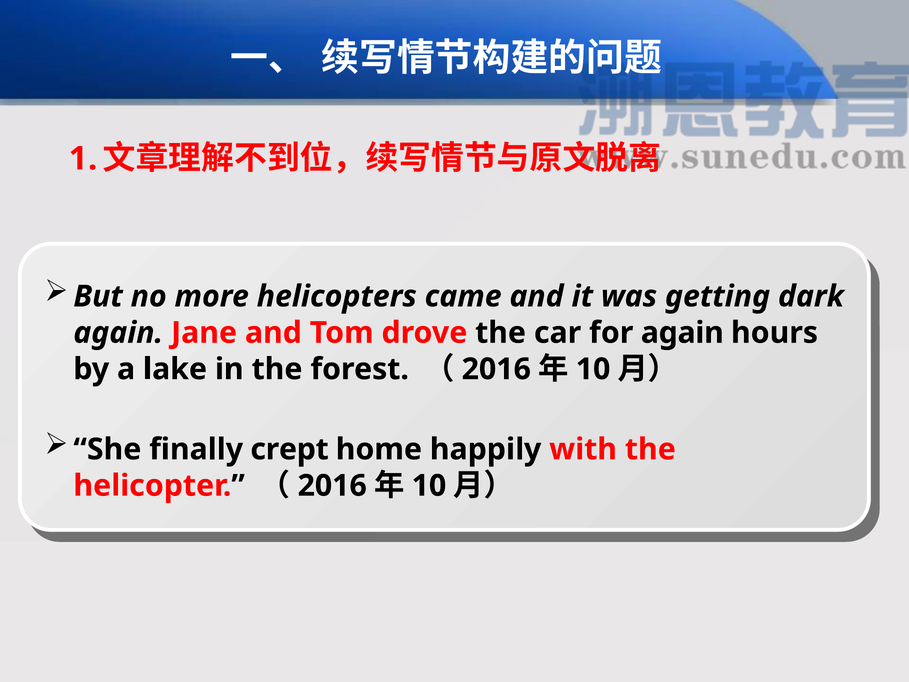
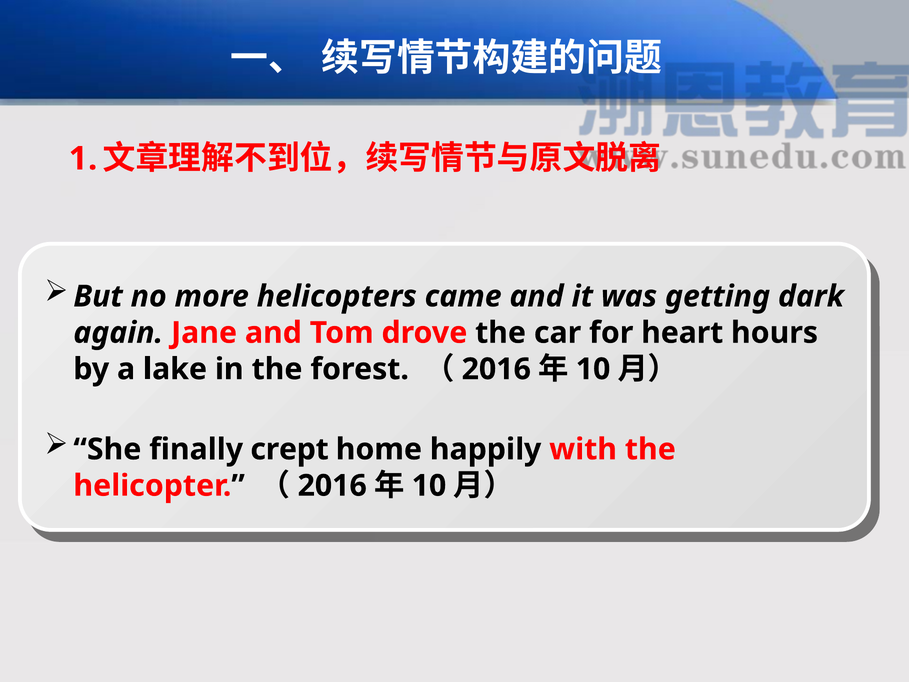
for again: again -> heart (682, 333)
